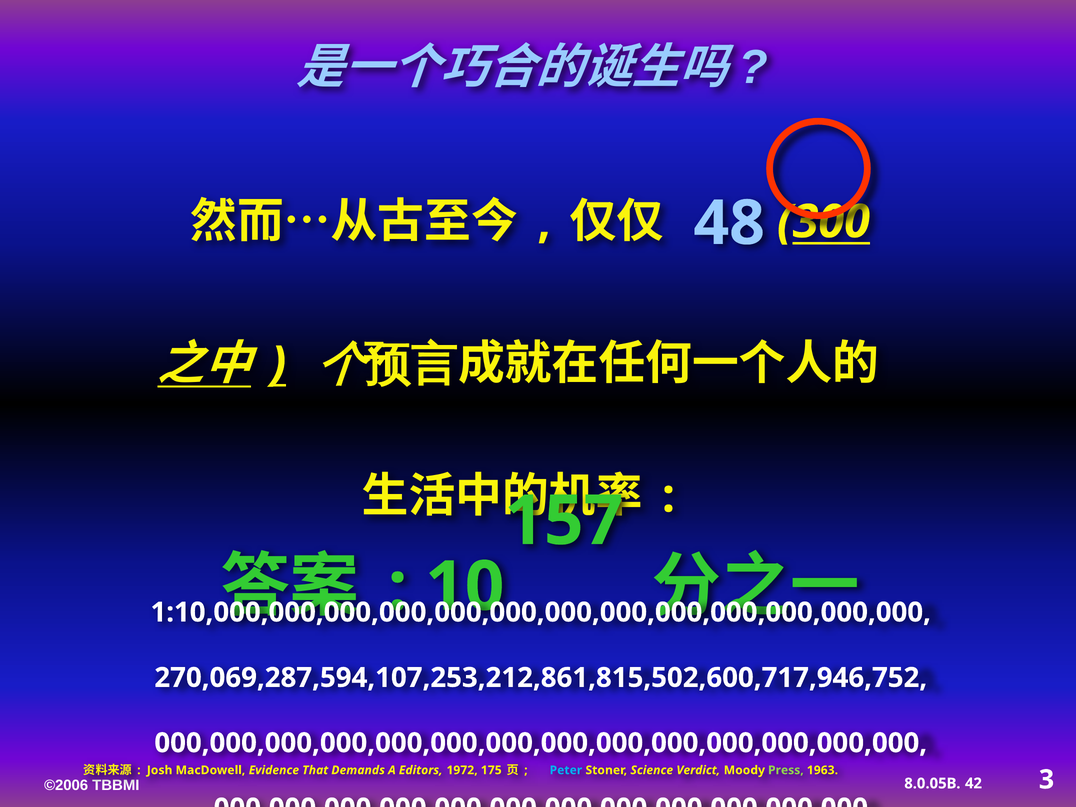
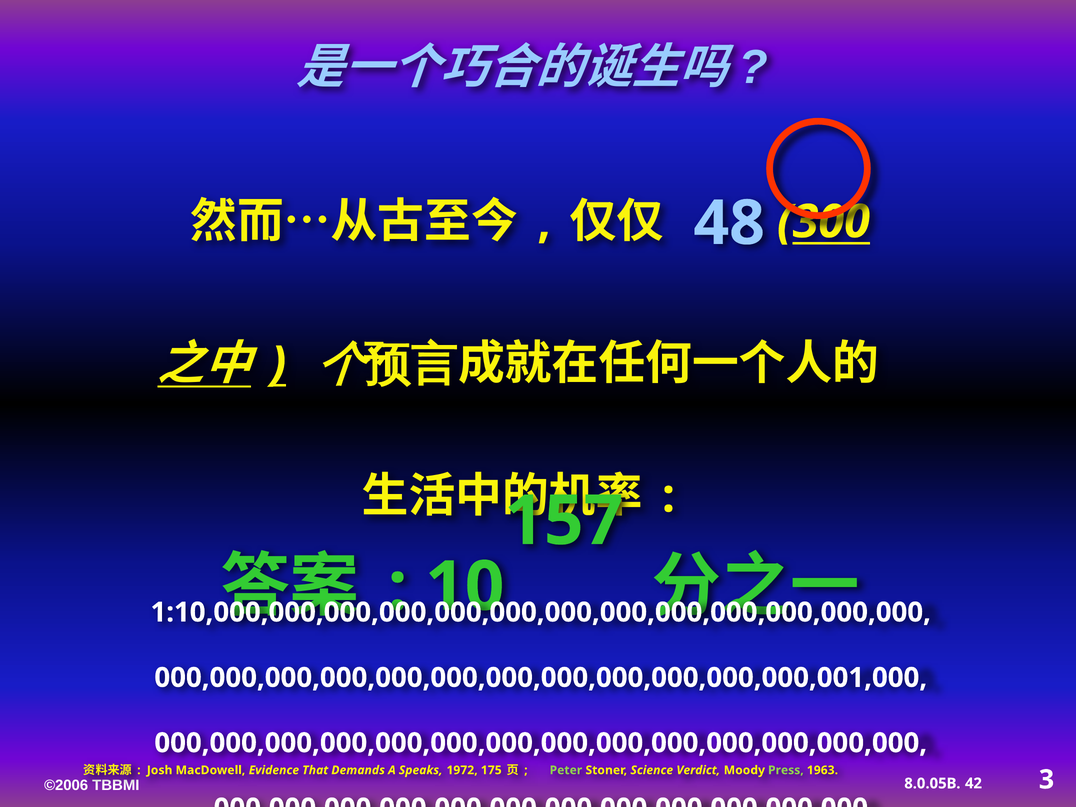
270,069,287,594,107,253,212,861,815,502,600,717,946,752: 270,069,287,594,107,253,212,861,815,502,600,717,946,752 -> 000,000,000,000,000,000,000,000,000,000,000,000,001,000 (541, 678)
Editors: Editors -> Speaks (421, 770)
Peter colour: light blue -> light green (566, 770)
